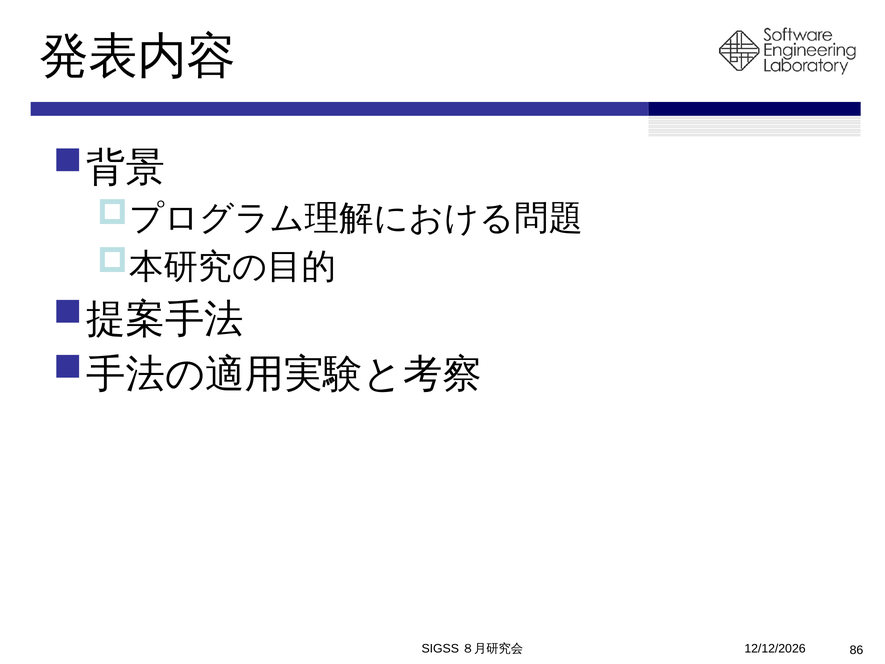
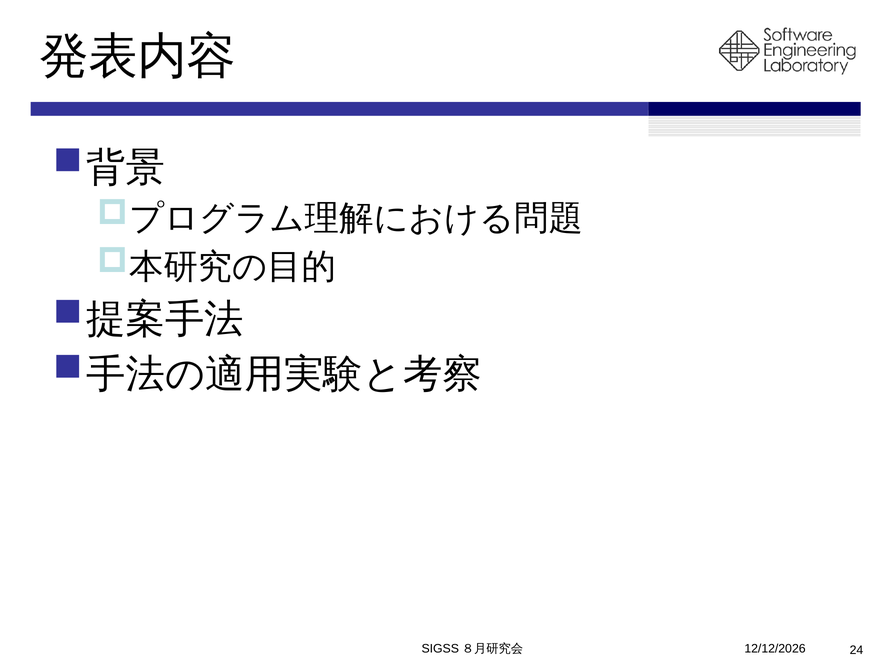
86: 86 -> 24 (856, 650)
